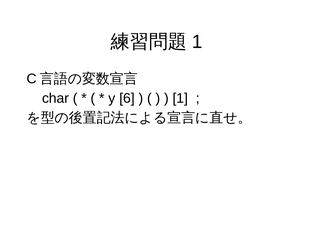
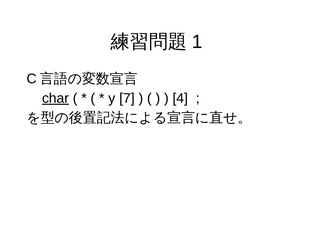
char underline: none -> present (56, 98)
6: 6 -> 7 (127, 98)
1: 1 -> 4 (180, 98)
